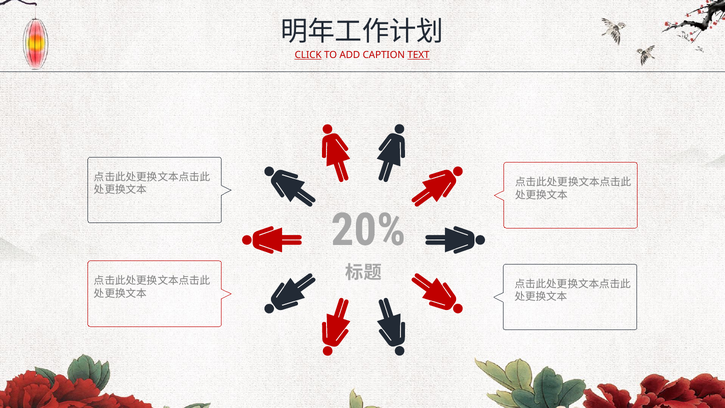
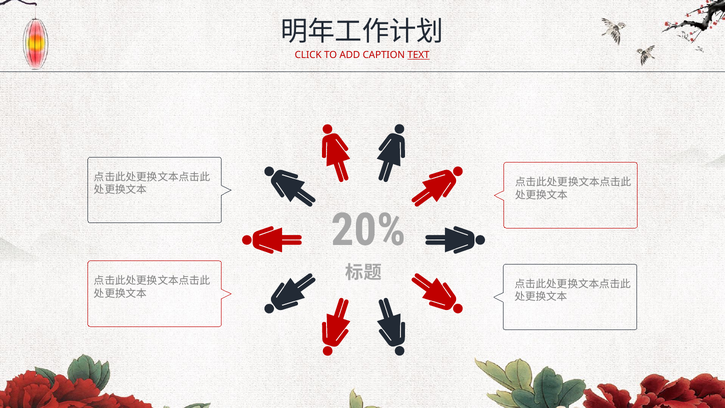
CLICK underline: present -> none (308, 55)
